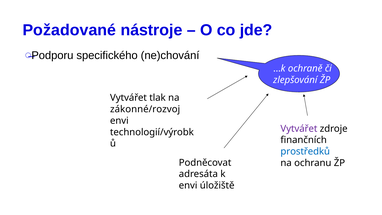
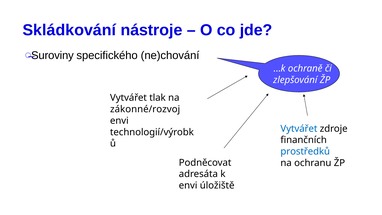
Požadované: Požadované -> Skládkování (69, 30)
Podporu: Podporu -> Suroviny (52, 55)
Vytvářet colour: purple -> blue (299, 129)
